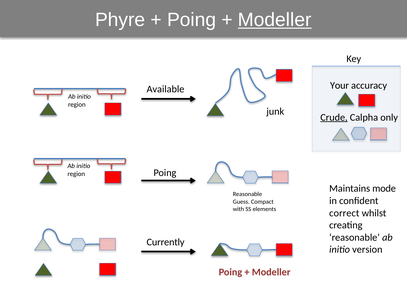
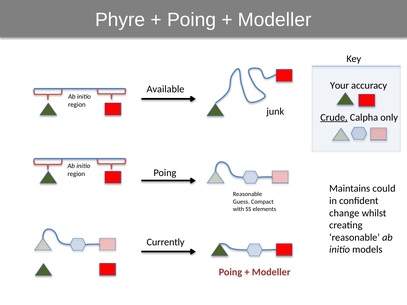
Modeller underline: present -> none (275, 20)
mode: mode -> could (384, 189)
correct: correct -> change (344, 213)
version: version -> models (367, 250)
